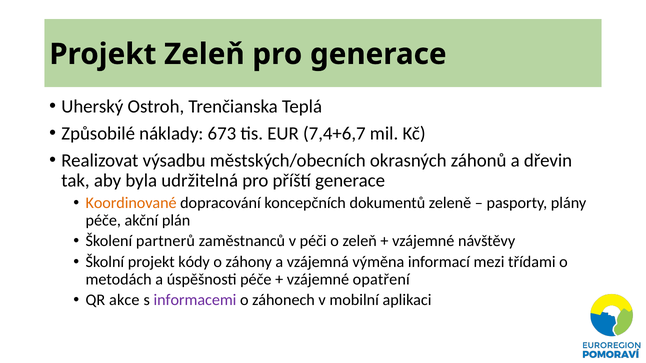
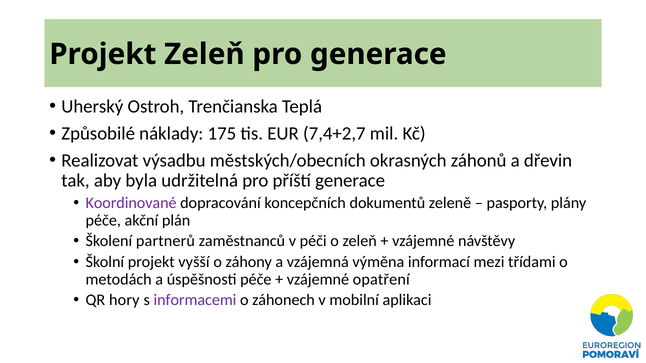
673: 673 -> 175 (222, 133)
7,4+6,7: 7,4+6,7 -> 7,4+2,7 (334, 133)
Koordinované colour: orange -> purple (131, 203)
kódy: kódy -> vyšší (194, 262)
akce: akce -> hory (124, 300)
